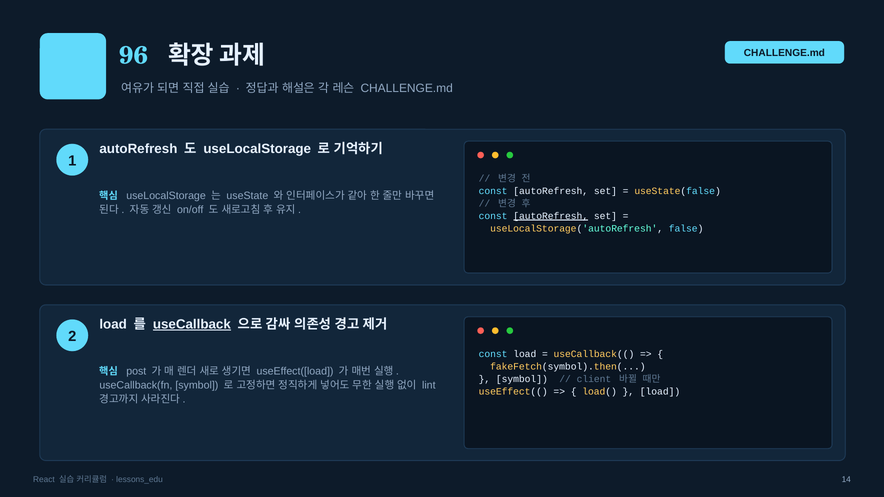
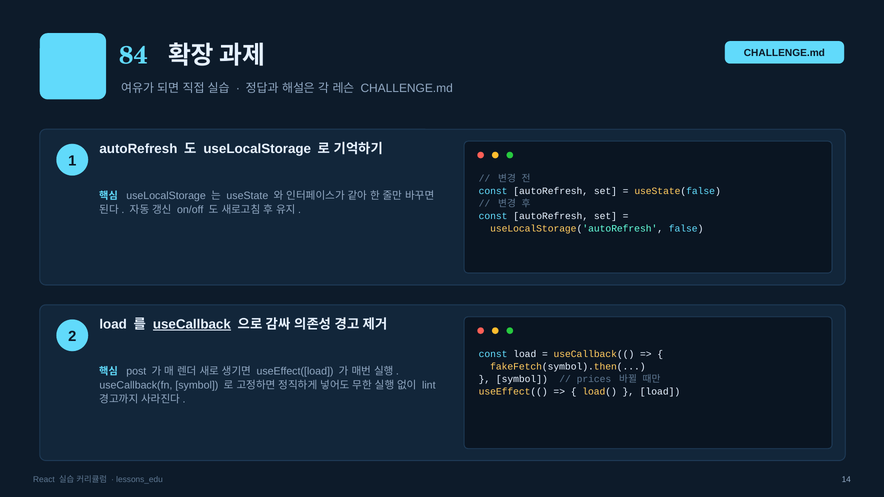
96: 96 -> 84 (134, 55)
autoRefresh underline: present -> none (551, 216)
client: client -> prices (594, 379)
